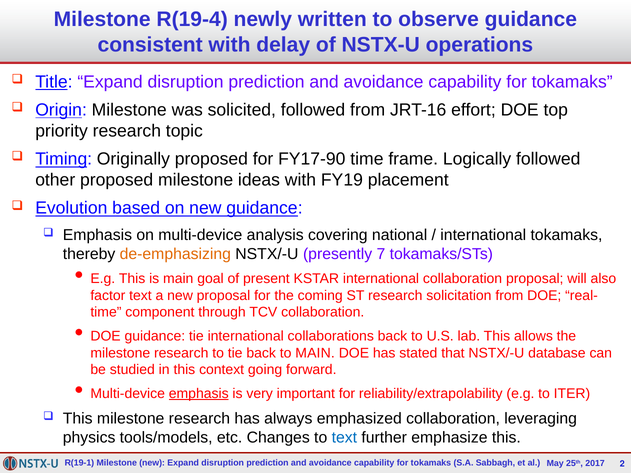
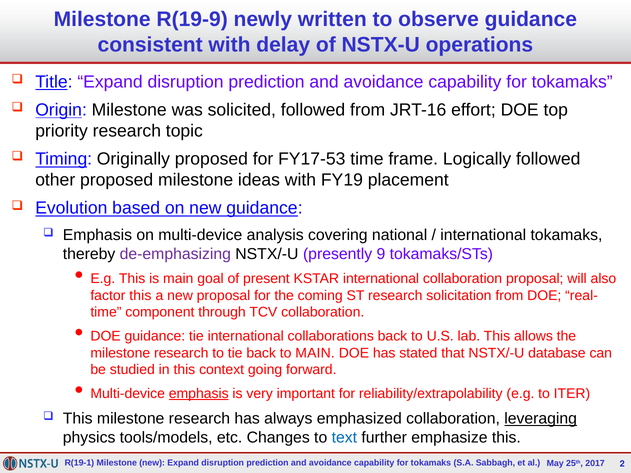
R(19-4: R(19-4 -> R(19-9 (192, 19)
FY17-90: FY17-90 -> FY17-53 (312, 159)
de-emphasizing colour: orange -> purple (175, 254)
7: 7 -> 9 (381, 254)
factor text: text -> this (140, 296)
leveraging underline: none -> present (541, 419)
